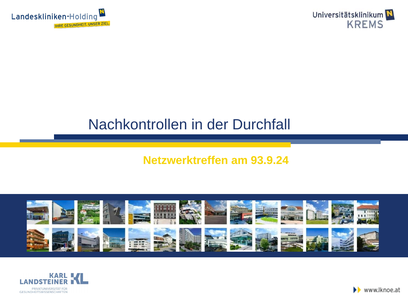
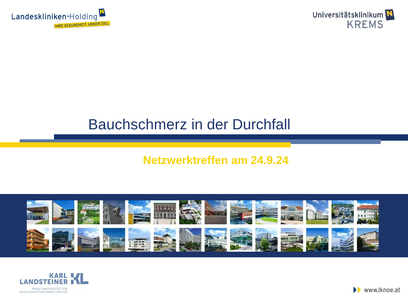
Nachkontrollen: Nachkontrollen -> Bauchschmerz (138, 124)
93.9.24: 93.9.24 -> 24.9.24 (270, 160)
